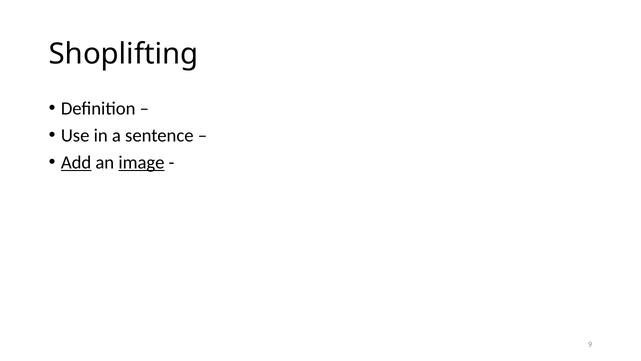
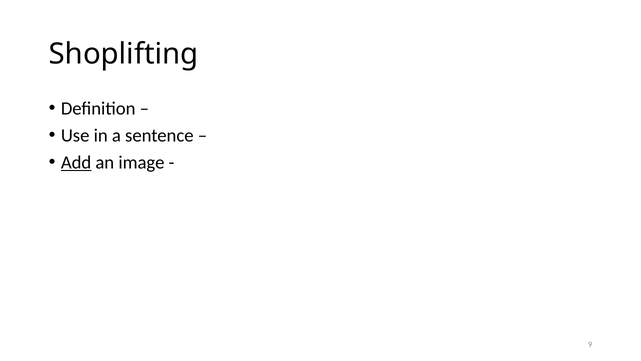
image underline: present -> none (141, 162)
